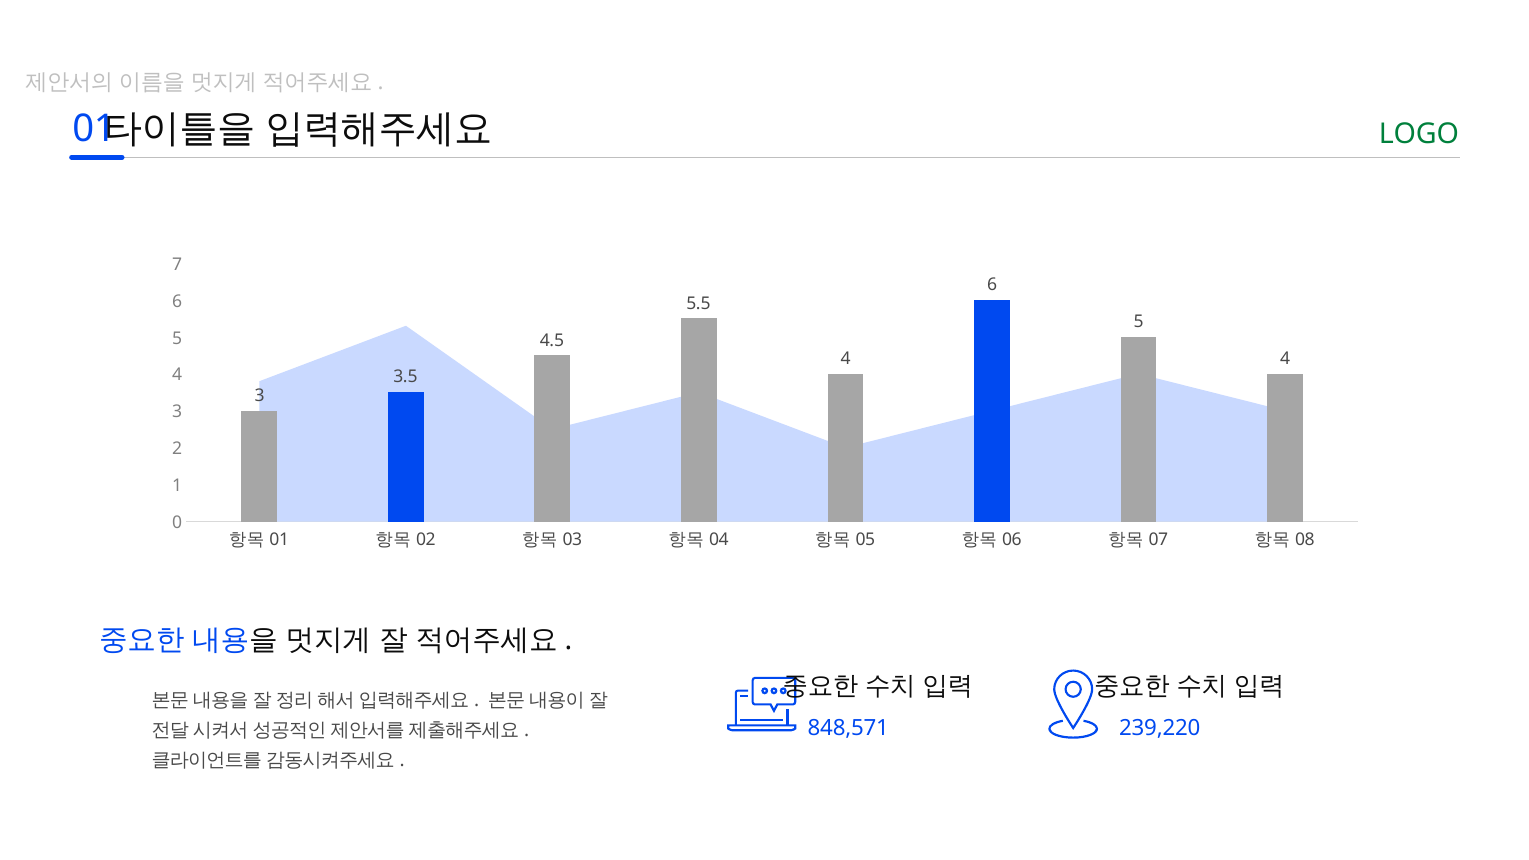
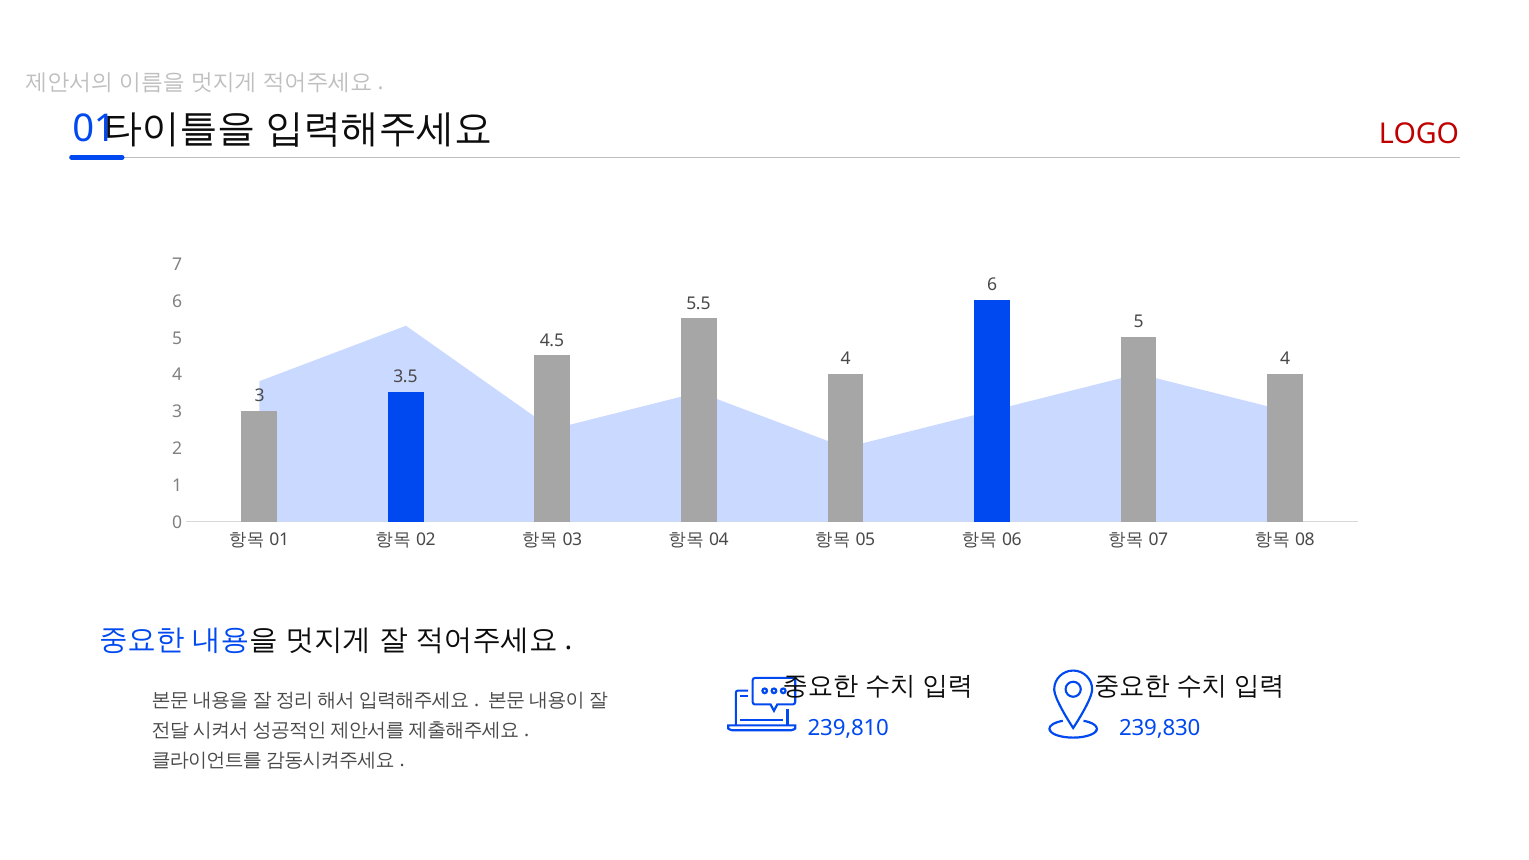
LOGO colour: green -> red (1419, 134)
848,571: 848,571 -> 239,810 (848, 728)
239,220: 239,220 -> 239,830 (1160, 728)
